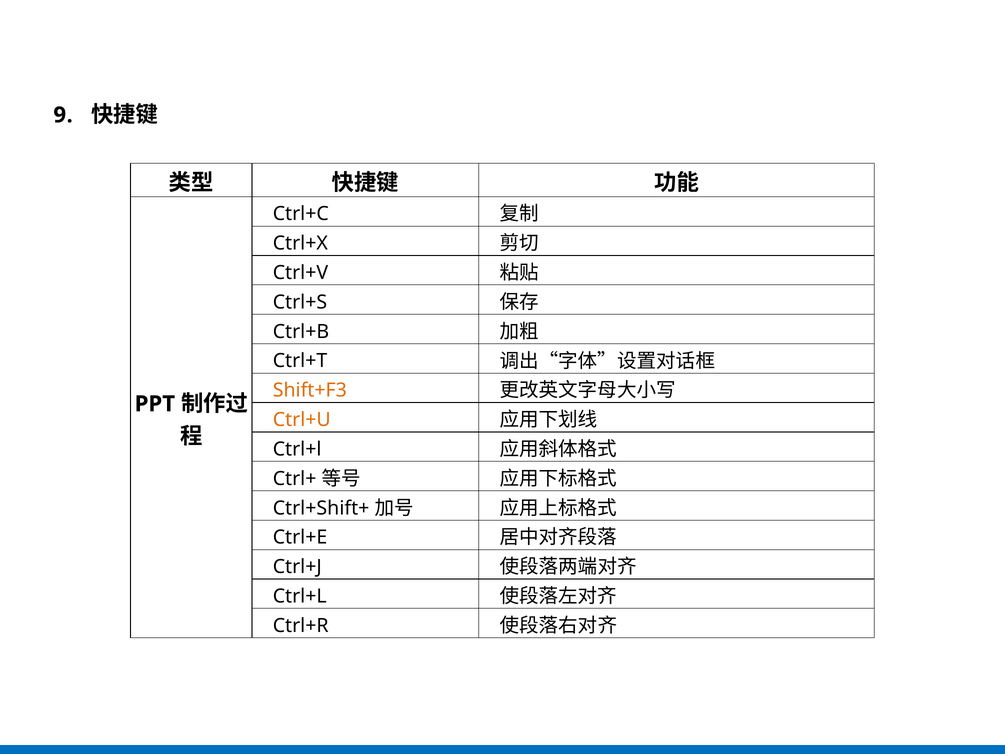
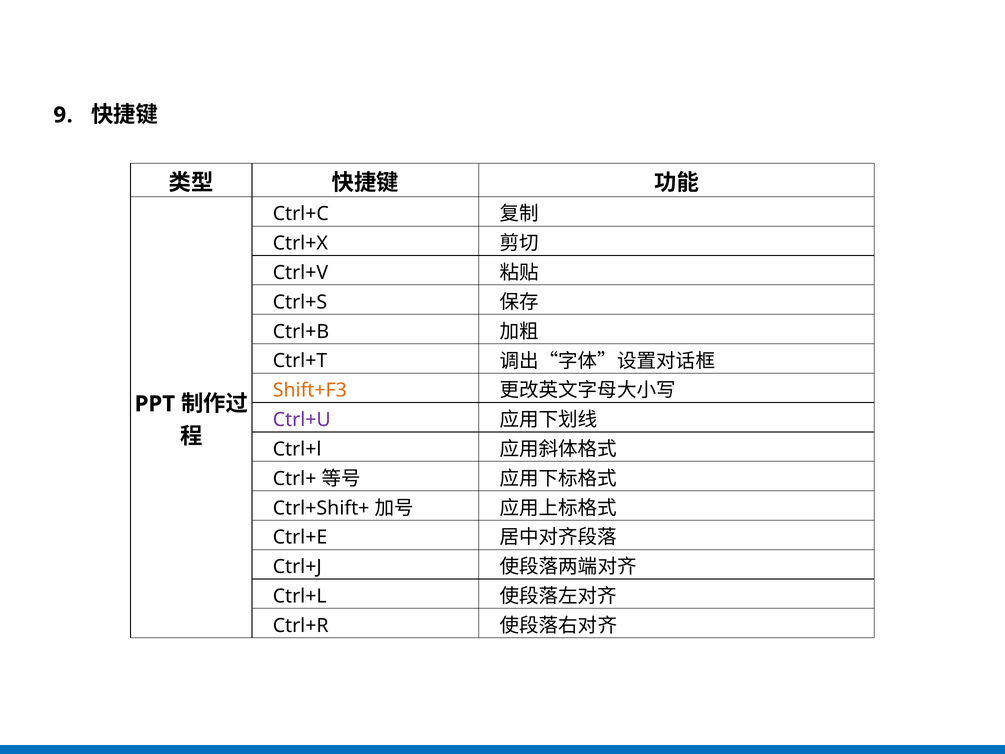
Ctrl+U colour: orange -> purple (302, 420)
